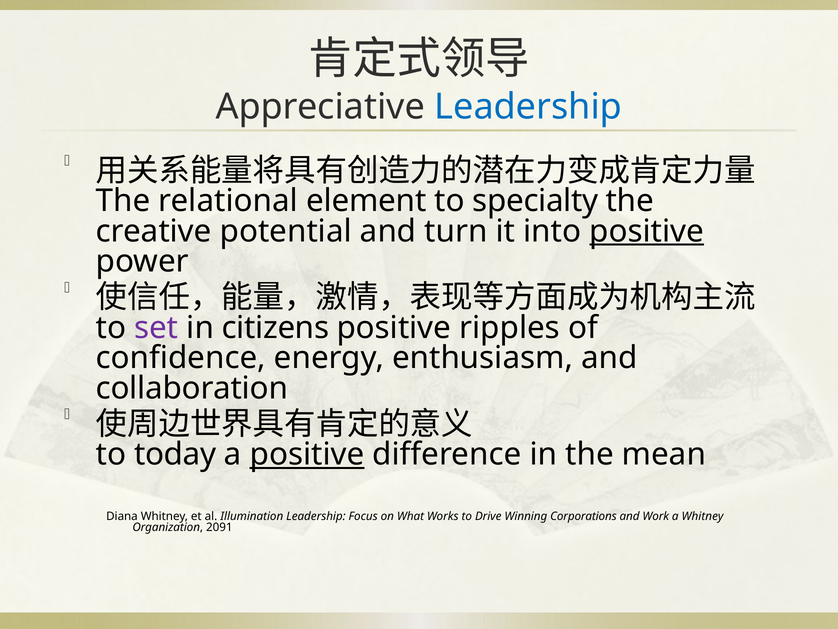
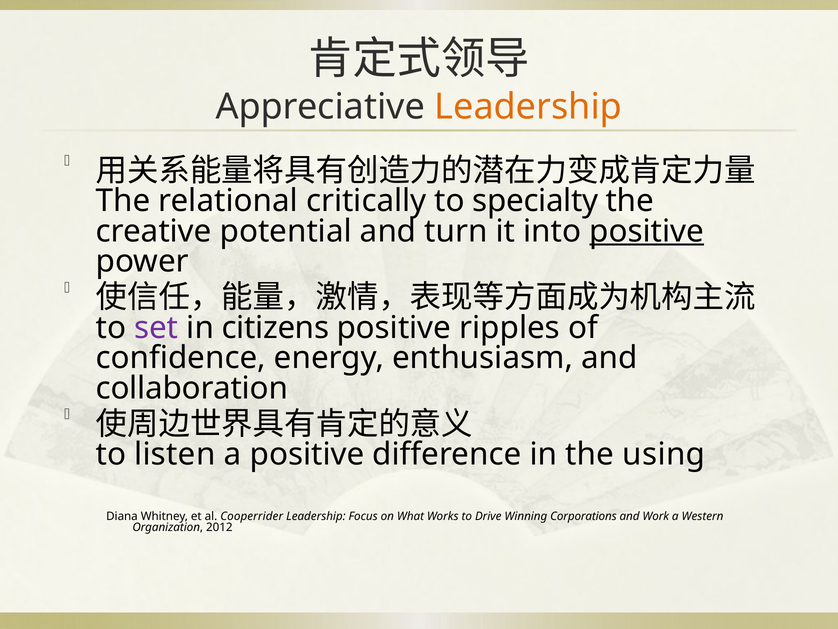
Leadership colour: blue -> orange (528, 107)
element: element -> critically (366, 201)
today: today -> listen (175, 454)
positive underline: present -> none (307, 454)
mean: mean -> using (664, 454)
Illumination: Illumination -> Cooperrider (252, 516)
a Whitney: Whitney -> Western (703, 516)
2091: 2091 -> 2012 (219, 527)
